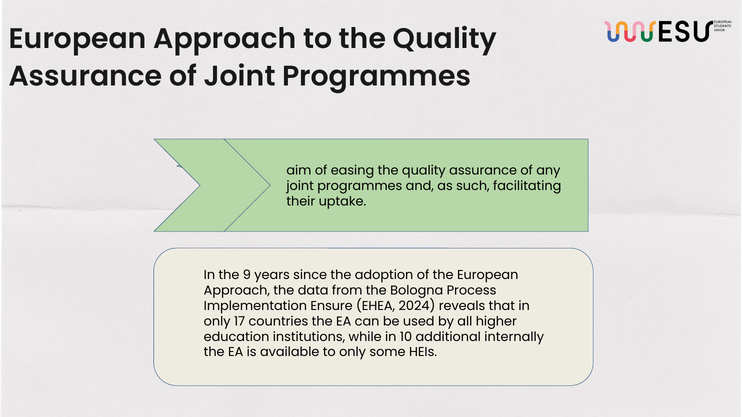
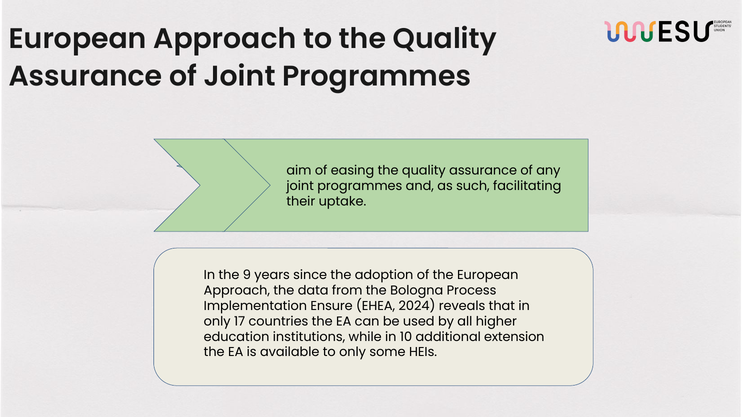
internally: internally -> extension (514, 337)
